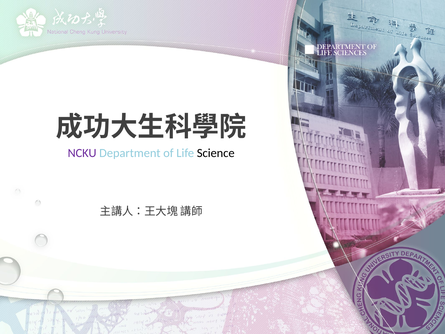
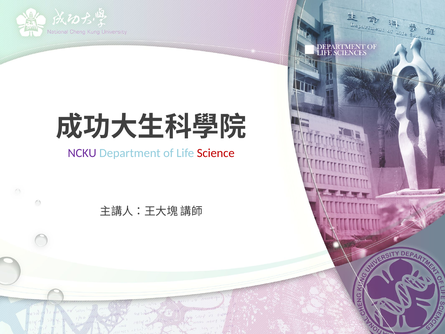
Science colour: black -> red (216, 153)
